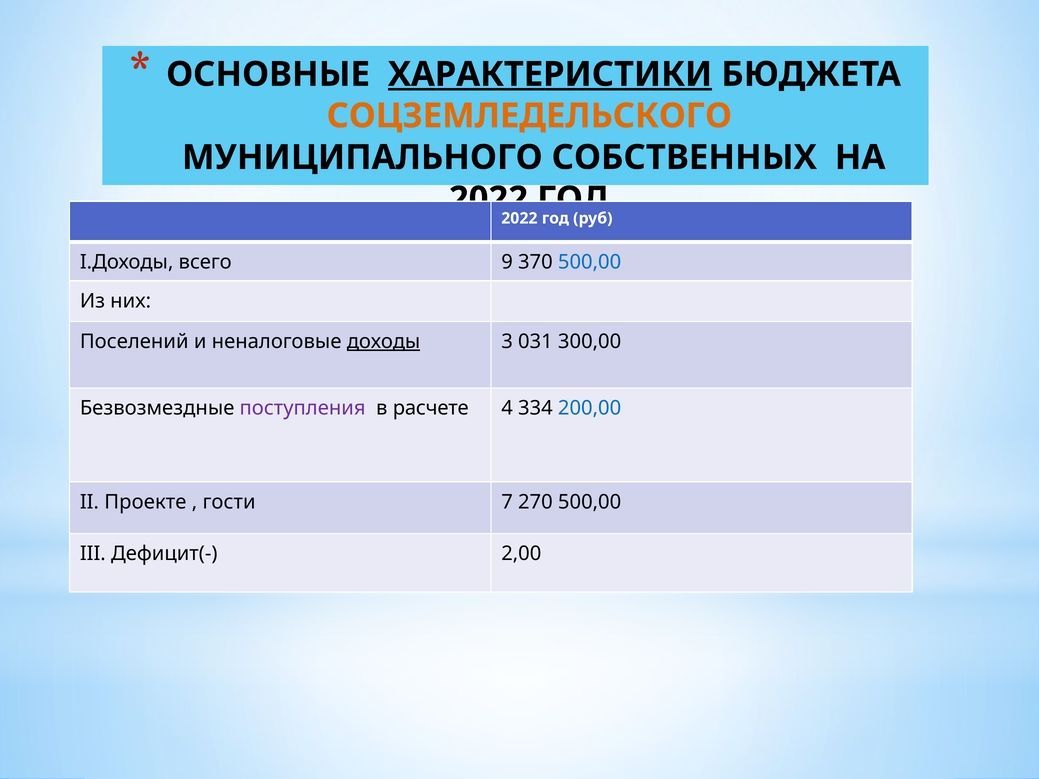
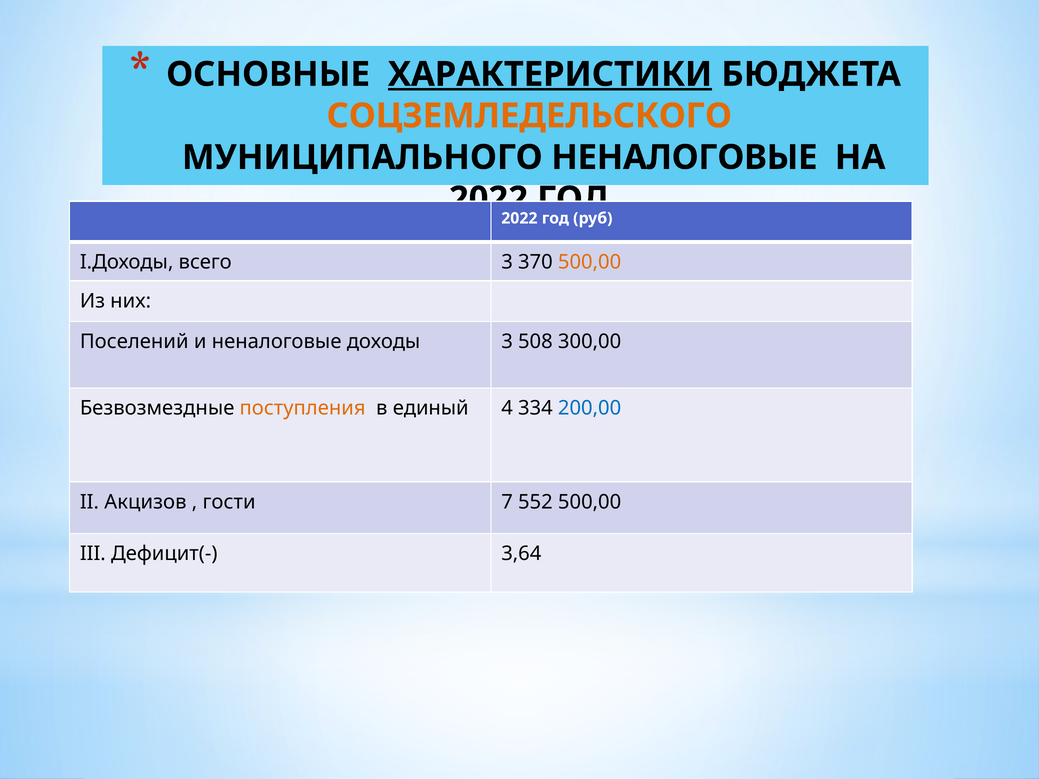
МУНИЦИПАЛЬНОГО СОБСТВЕННЫХ: СОБСТВЕННЫХ -> НЕНАЛОГОВЫЕ (684, 158)
всего 9: 9 -> 3 (507, 262)
500,00 colour: blue -> orange (590, 262)
доходы underline: present -> none (384, 342)
031: 031 -> 508 (535, 342)
поступления colour: purple -> orange (303, 408)
расчете: расчете -> единый (431, 408)
Проекте: Проекте -> Акцизов (145, 502)
270: 270 -> 552 (535, 502)
2,00: 2,00 -> 3,64 (521, 554)
